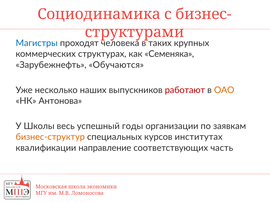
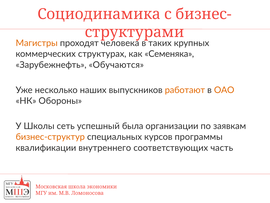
Магистры colour: blue -> orange (37, 43)
работают colour: red -> orange (185, 90)
Антонова: Антонова -> Обороны (60, 101)
весь: весь -> сеть (66, 126)
годы: годы -> была (133, 126)
институтах: институтах -> программы (199, 137)
направление: направление -> внутреннего (105, 147)
